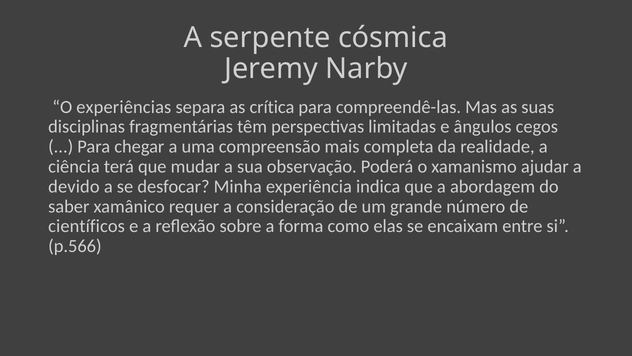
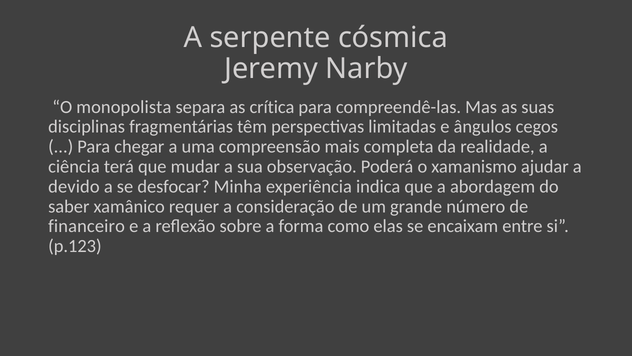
experiências: experiências -> monopolista (124, 107)
científicos: científicos -> financeiro (87, 226)
p.566: p.566 -> p.123 (75, 246)
